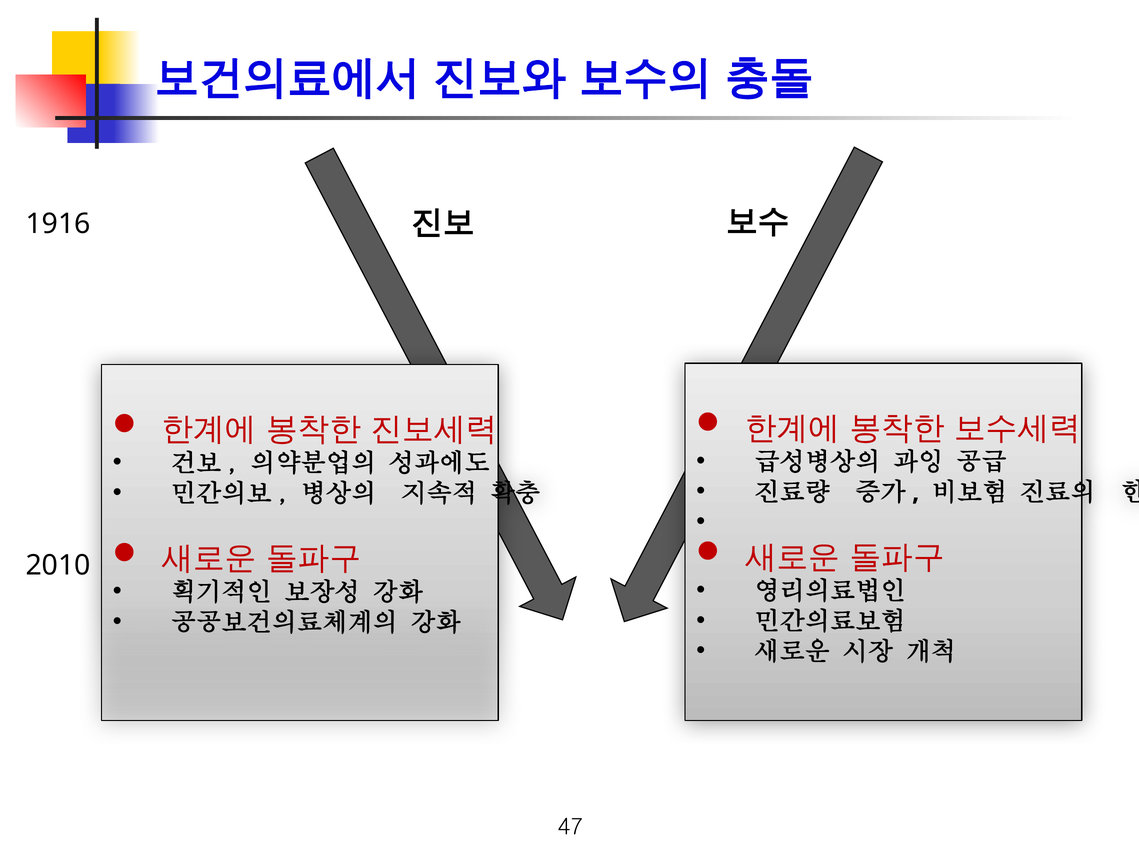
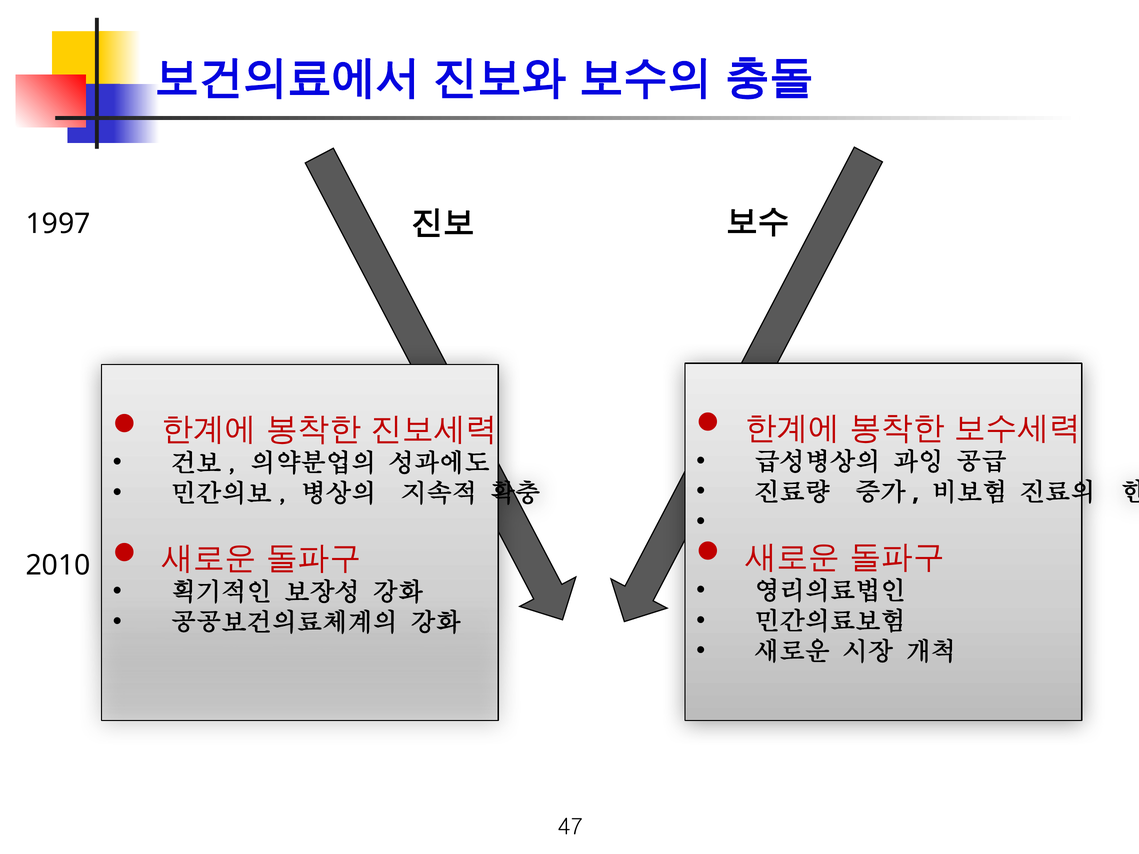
1916: 1916 -> 1997 (58, 224)
